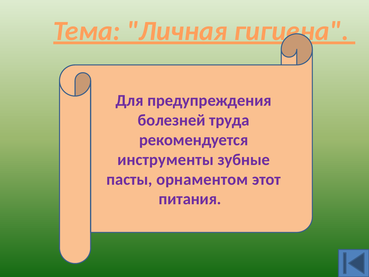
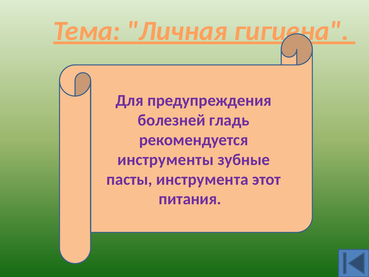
труда: труда -> гладь (229, 120)
орнаментом: орнаментом -> инструмента (202, 179)
